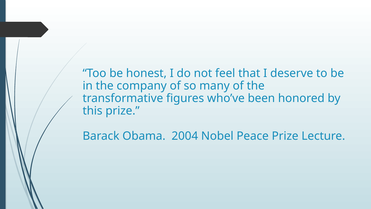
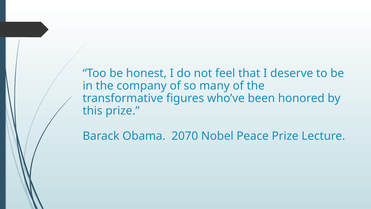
2004: 2004 -> 2070 (185, 136)
